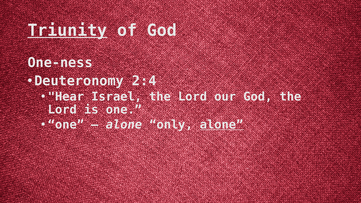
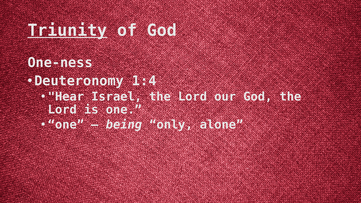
2:4: 2:4 -> 1:4 (144, 81)
alone: alone -> being (124, 125)
alone underline: present -> none (222, 125)
